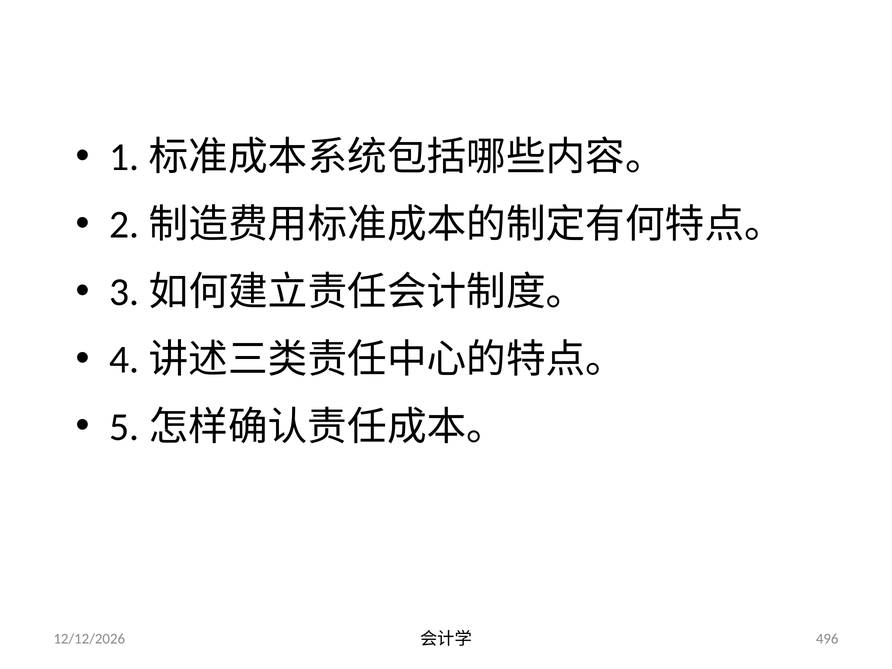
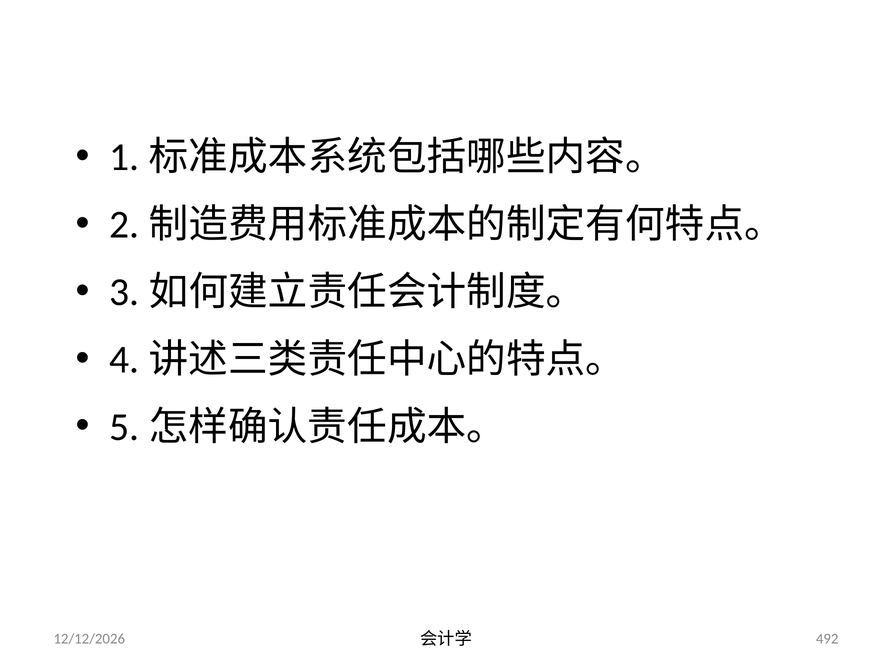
496: 496 -> 492 (827, 639)
